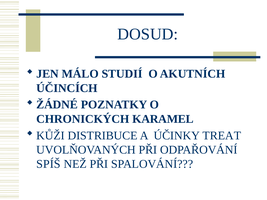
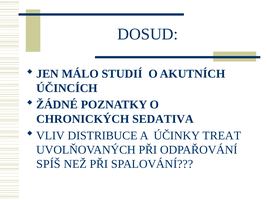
KARAMEL: KARAMEL -> SEDATIVA (163, 119)
KŮŽI: KŮŽI -> VLIV (51, 136)
